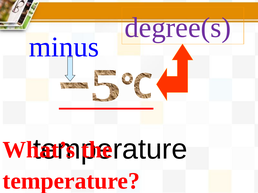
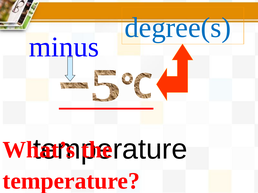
degree(s colour: purple -> blue (178, 28)
